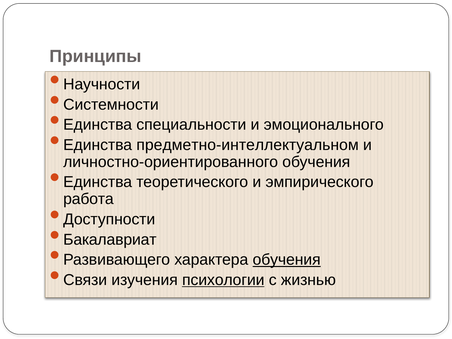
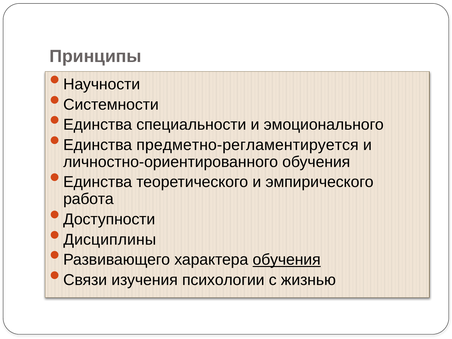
предметно-интеллектуальном: предметно-интеллектуальном -> предметно-регламентируется (248, 145)
Бакалавриат: Бакалавриат -> Дисциплины (110, 239)
психологии underline: present -> none (223, 280)
